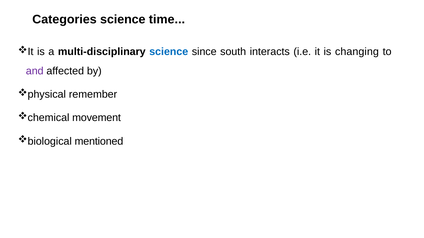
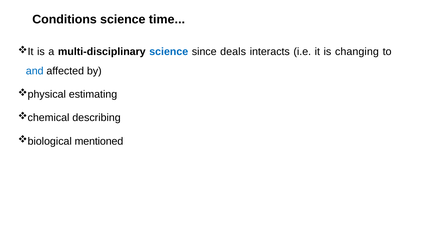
Categories: Categories -> Conditions (65, 19)
south: south -> deals (233, 52)
and colour: purple -> blue (35, 71)
remember: remember -> estimating (93, 95)
movement: movement -> describing (96, 118)
